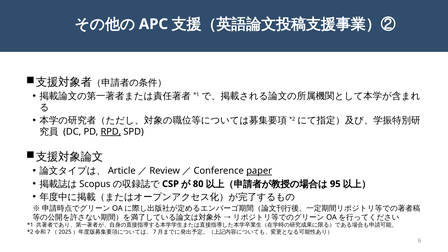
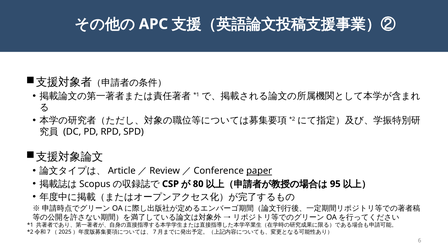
RPD underline: present -> none (111, 132)
